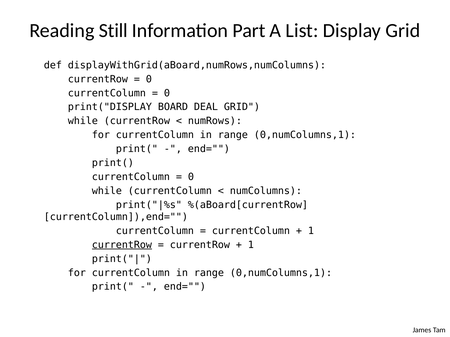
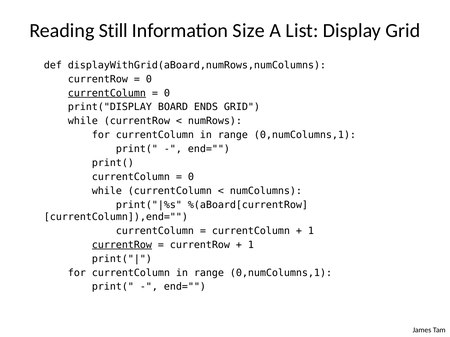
Part: Part -> Size (249, 31)
currentColumn underline: none -> present (107, 93)
DEAL: DEAL -> ENDS (206, 107)
